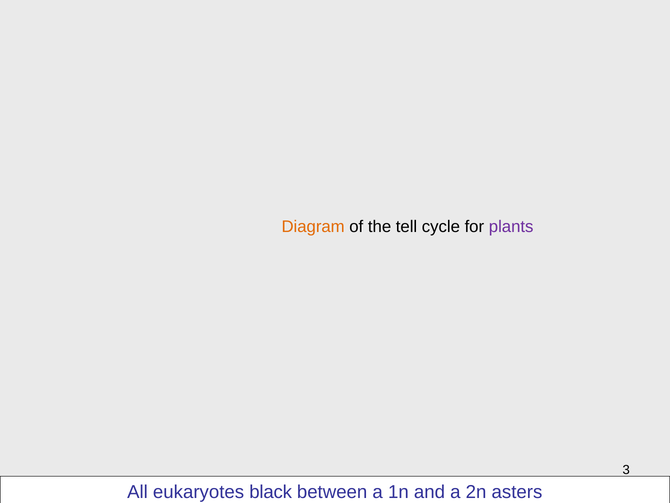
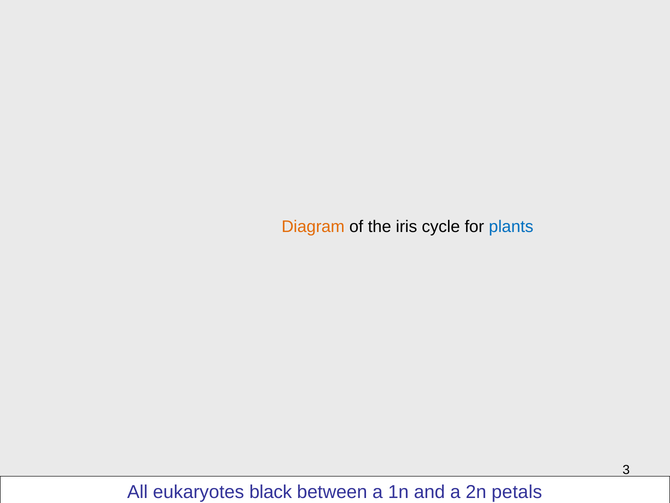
tell: tell -> iris (407, 227)
plants colour: purple -> blue (511, 227)
asters: asters -> petals (517, 491)
